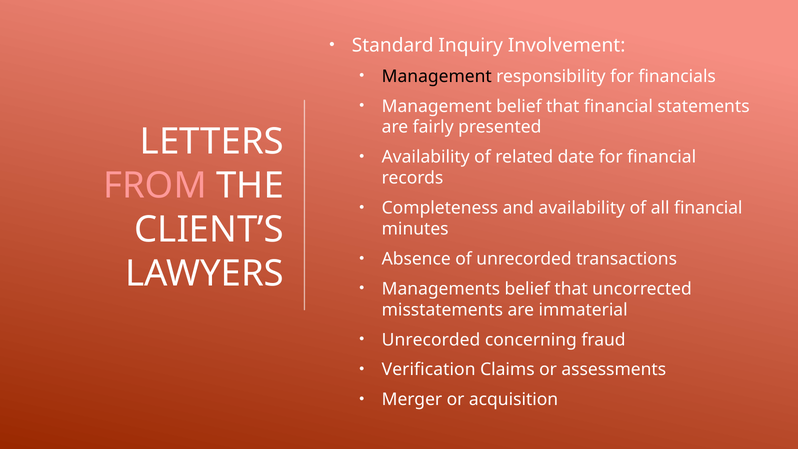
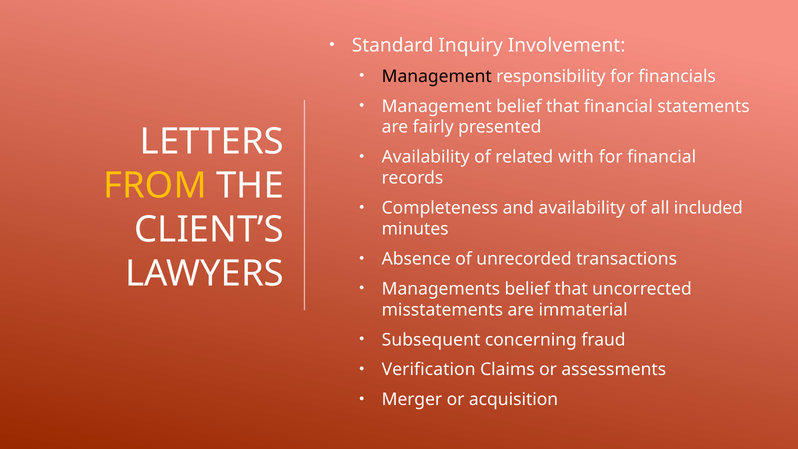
date: date -> with (576, 157)
FROM colour: pink -> yellow (155, 186)
all financial: financial -> included (708, 208)
Unrecorded: Unrecorded -> Subsequent (431, 340)
